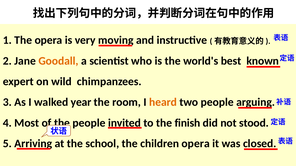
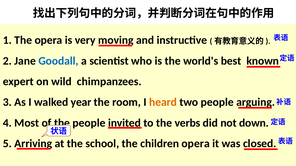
Goodall colour: orange -> blue (58, 61)
finish: finish -> verbs (187, 123)
stood: stood -> down (254, 123)
